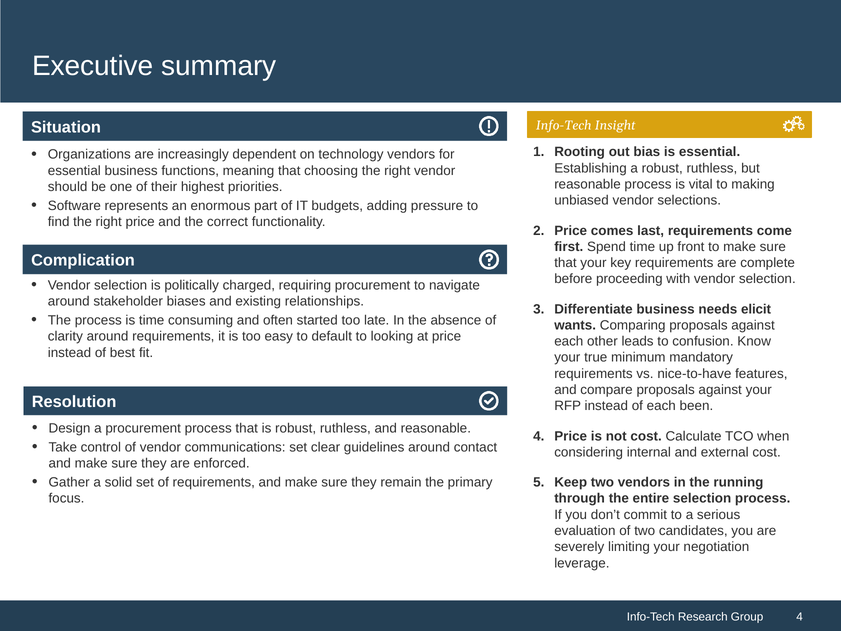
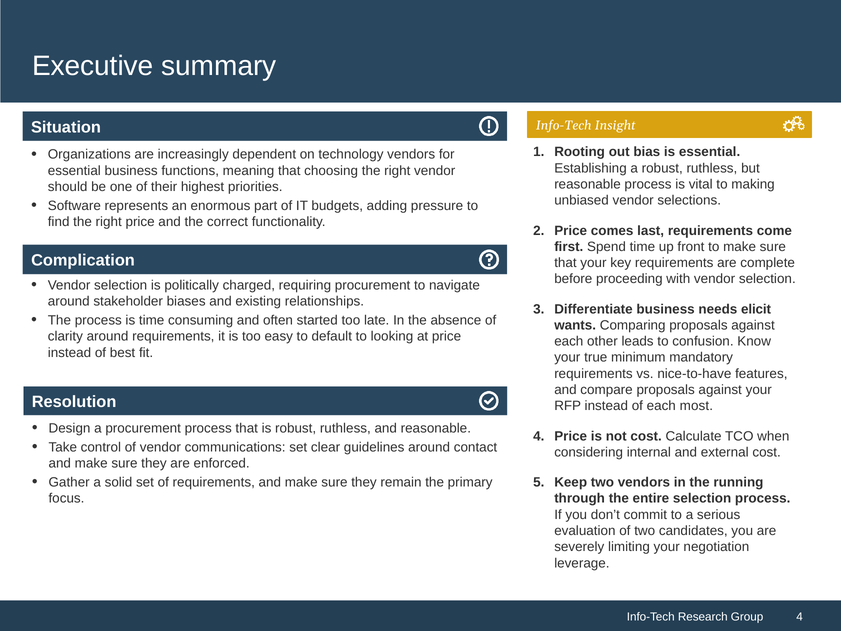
been: been -> most (696, 406)
